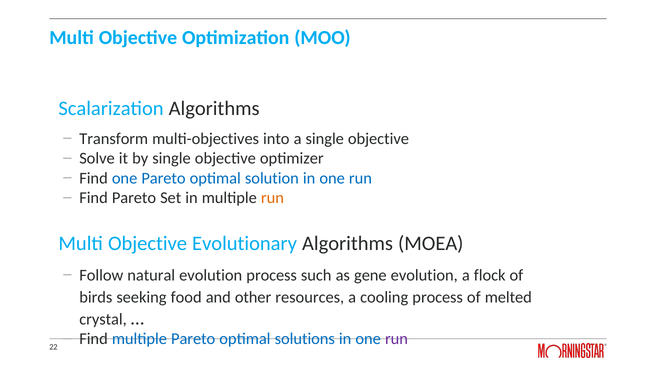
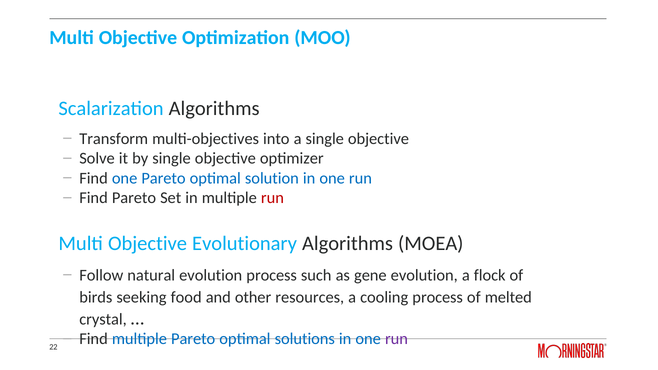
run colour: orange -> red (272, 198)
